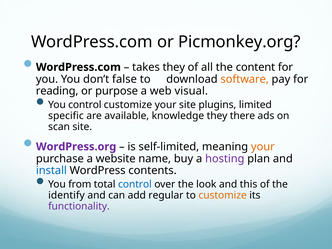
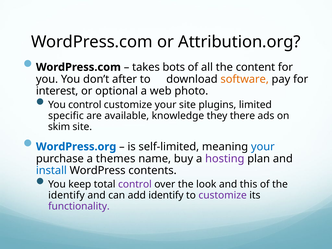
Picmonkey.org: Picmonkey.org -> Attribution.org (239, 42)
takes they: they -> bots (174, 67)
false: false -> after (125, 79)
reading: reading -> interest (57, 91)
purpose: purpose -> optional (117, 91)
visual: visual -> photo (191, 91)
scan: scan -> skim (59, 127)
WordPress.org colour: purple -> blue (76, 147)
your colour: orange -> blue (263, 147)
website: website -> themes (116, 159)
from: from -> keep (80, 184)
control colour: blue -> purple (135, 184)
add regular: regular -> identify (166, 195)
customize colour: orange -> purple (223, 195)
